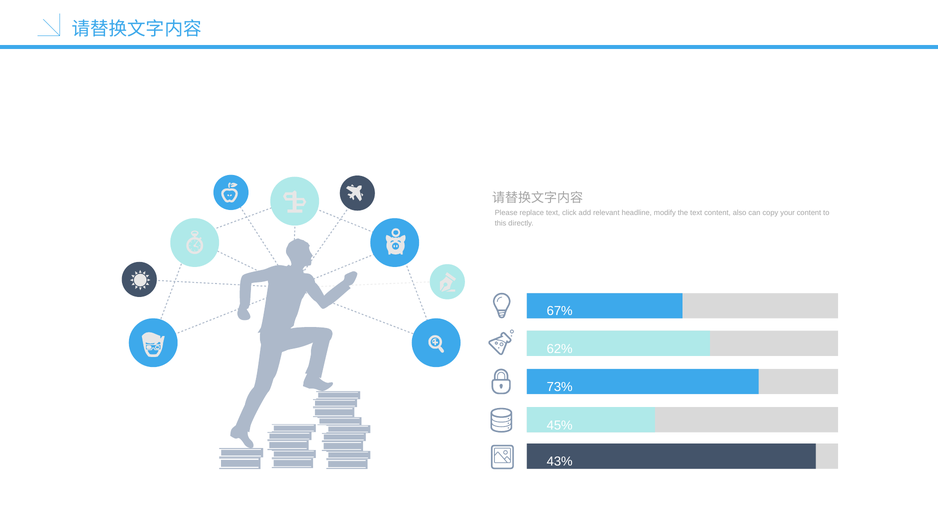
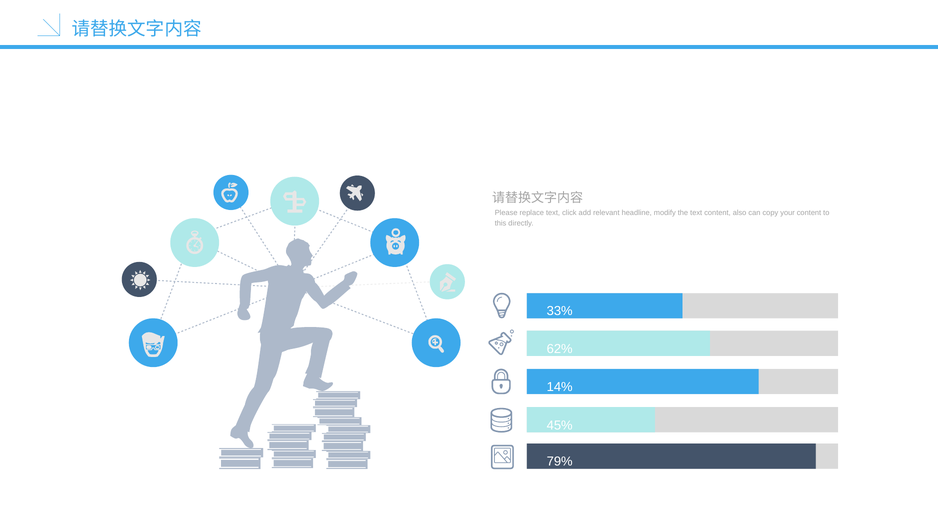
67%: 67% -> 33% (560, 311)
73%: 73% -> 14% (560, 387)
43%: 43% -> 79% (560, 461)
